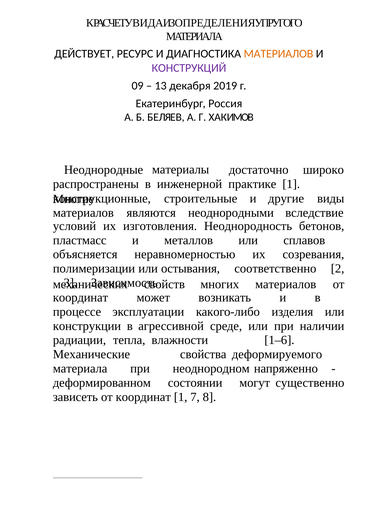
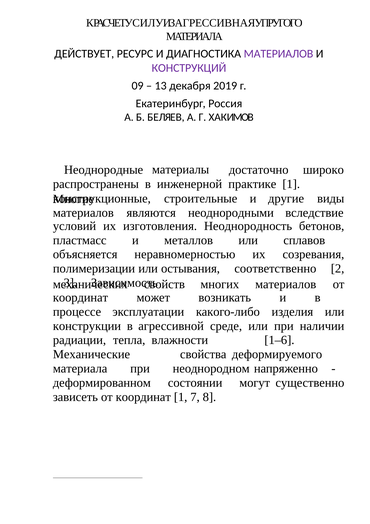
ВИДА: ВИДА -> СИЛУ (148, 23)
ОПРЕДЕЛЕНИЯ: ОПРЕДЕЛЕНИЯ -> АГРЕССИВНАЯ (215, 23)
МАТЕРИАЛОВ colour: orange -> purple (278, 54)
